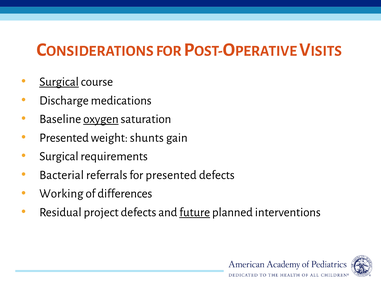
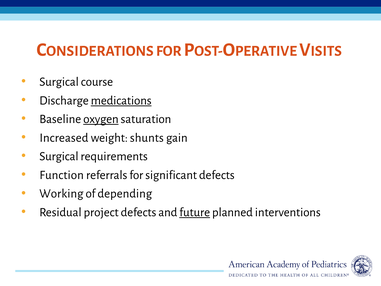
Surgical underline: present -> none (59, 82)
medications underline: none -> present (121, 100)
Presented: Presented -> Increased (64, 137)
Bacterial: Bacterial -> Function (62, 175)
for presented: presented -> significant (171, 175)
differences: differences -> depending (125, 193)
